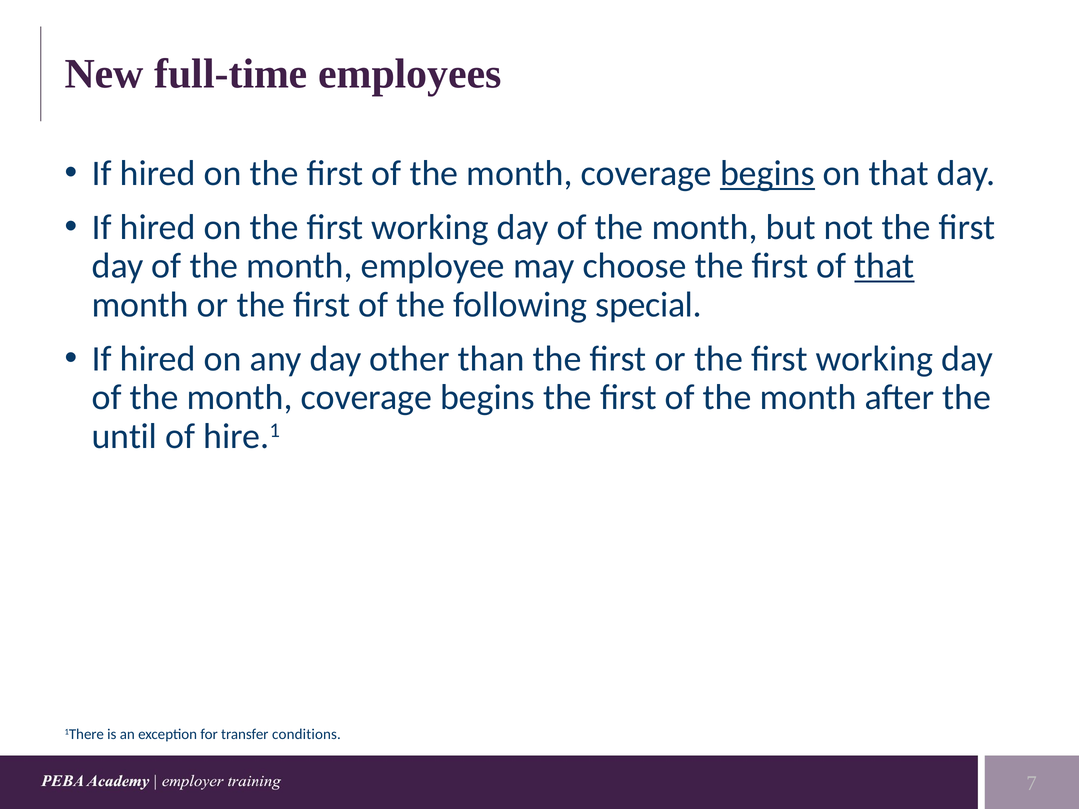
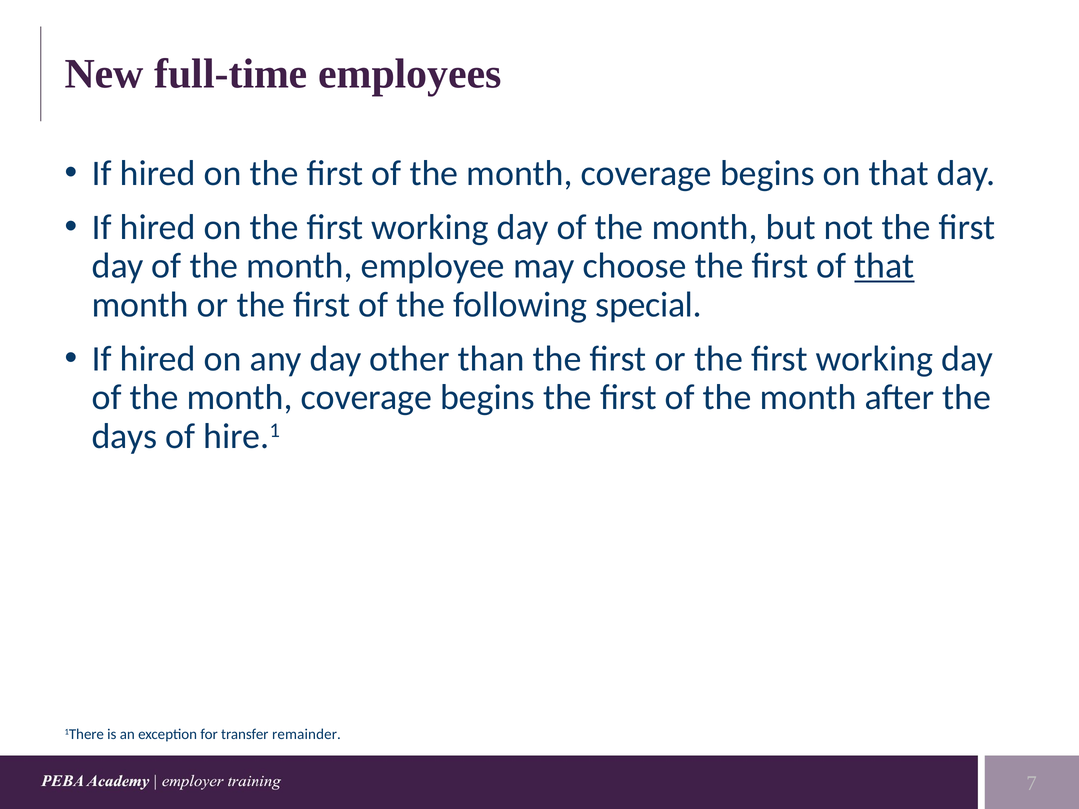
begins underline: present -> none (767, 174)
until: until -> days (124, 436)
conditions: conditions -> remainder (307, 734)
